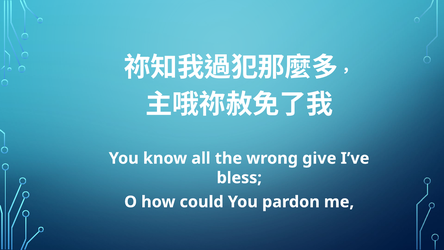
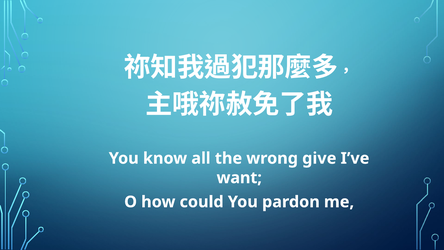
bless: bless -> want (239, 178)
